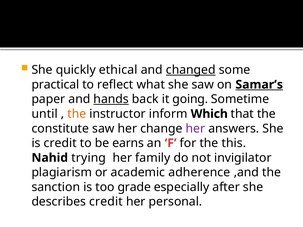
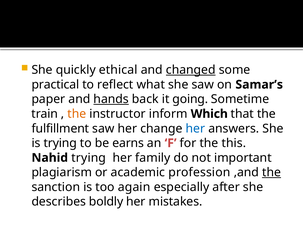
Samar’s underline: present -> none (259, 85)
until: until -> train (45, 114)
constitute: constitute -> fulfillment (60, 129)
her colour: purple -> blue (195, 129)
is credit: credit -> trying (60, 143)
invigilator: invigilator -> important (243, 158)
adherence: adherence -> profession (199, 173)
the underline: none -> present (272, 173)
grade: grade -> again (134, 187)
describes credit: credit -> boldly (106, 202)
personal: personal -> mistakes (176, 202)
